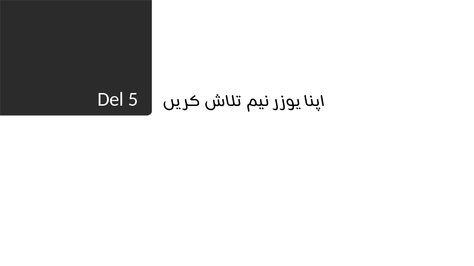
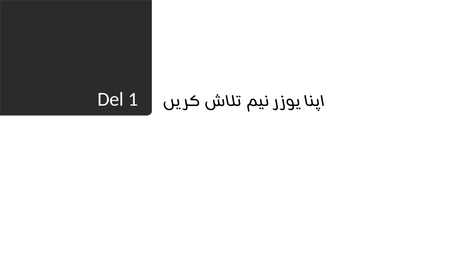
5: 5 -> 1 (133, 100)
